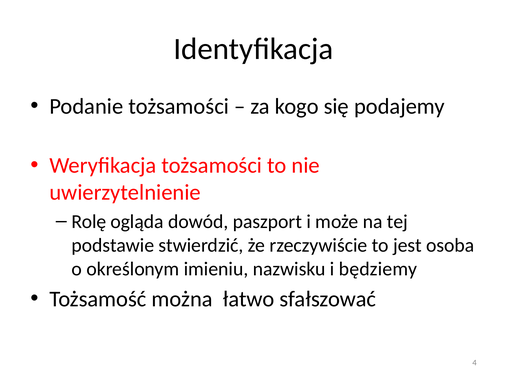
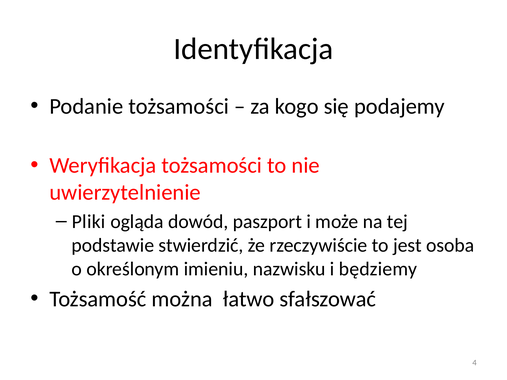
Rolę: Rolę -> Pliki (89, 222)
